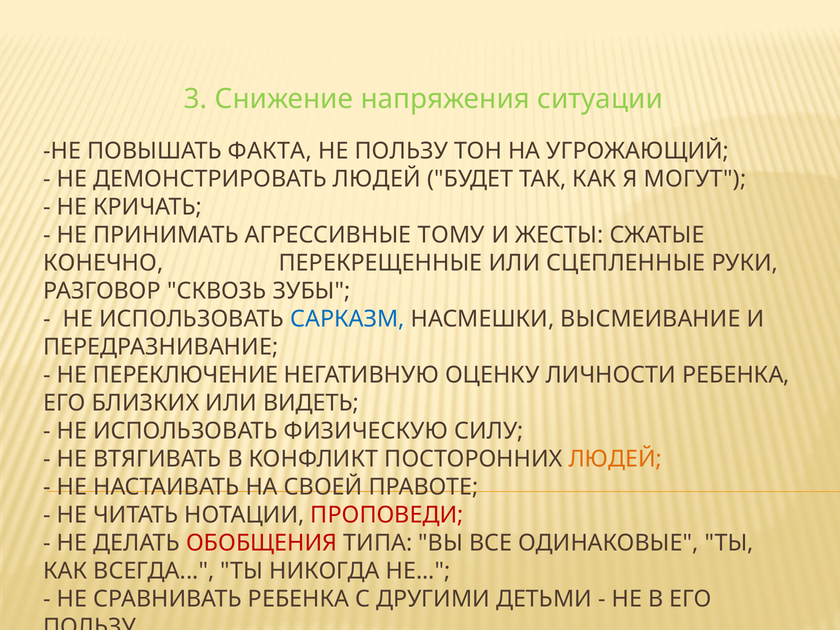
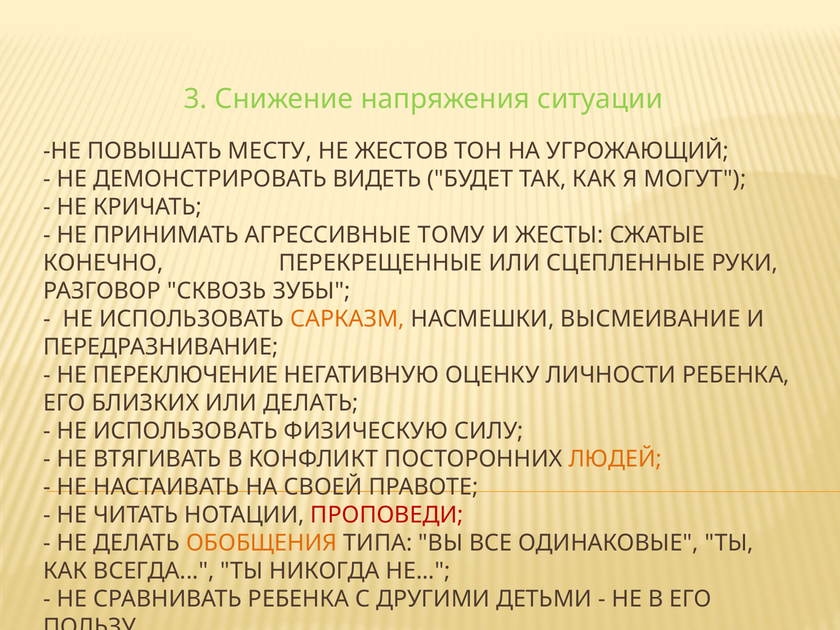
ФАКТА: ФАКТА -> МЕСТУ (270, 151)
НЕ ПОЛЬЗУ: ПОЛЬЗУ -> ЖЕСТОВ (402, 151)
ДЕМОНСТРИРОВАТЬ ЛЮДЕЙ: ЛЮДЕЙ -> ВИДЕТЬ (377, 179)
САРКАЗМ colour: blue -> orange (347, 319)
ИЛИ ВИДЕТЬ: ВИДЕТЬ -> ДЕЛАТЬ (311, 403)
ОБОБЩЕНИЯ colour: red -> orange (262, 543)
